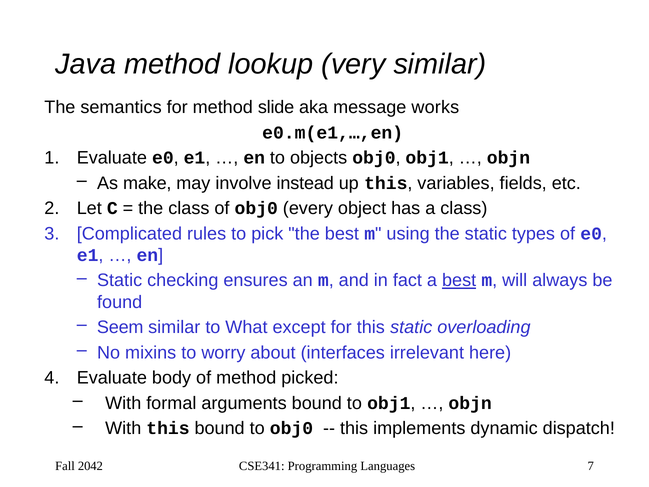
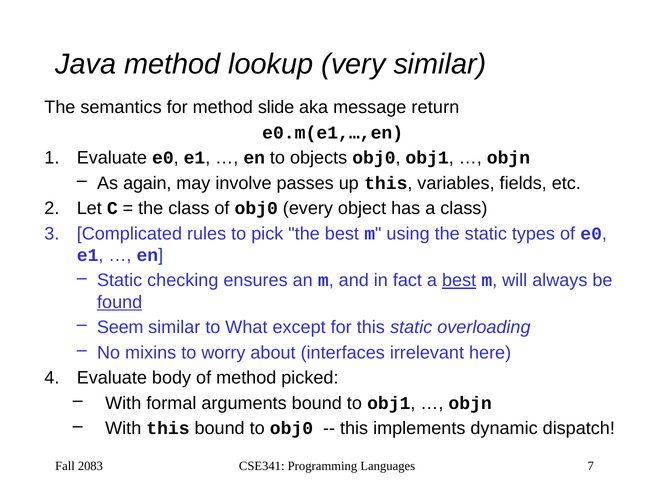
works: works -> return (435, 107)
make: make -> again (147, 183)
instead: instead -> passes (305, 183)
found underline: none -> present (120, 302)
2042: 2042 -> 2083 (90, 466)
